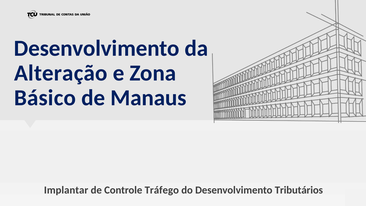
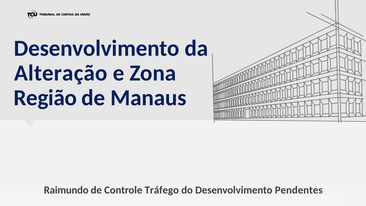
Básico: Básico -> Região (45, 98)
Implantar: Implantar -> Raimundo (66, 190)
Tributários: Tributários -> Pendentes (299, 190)
